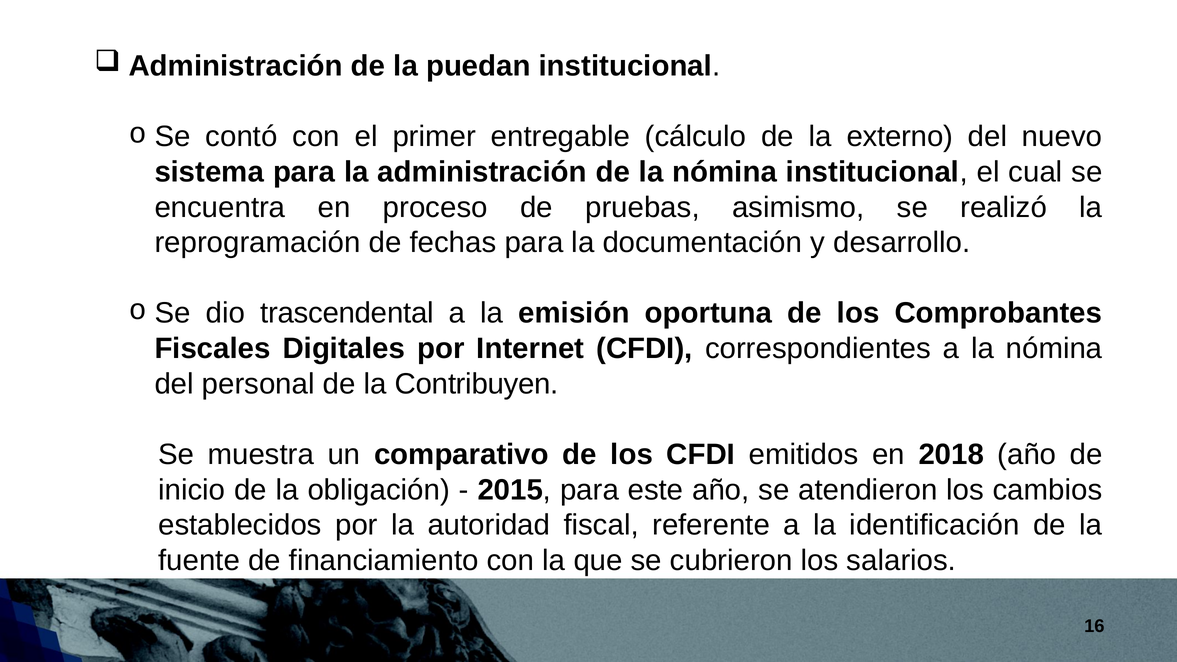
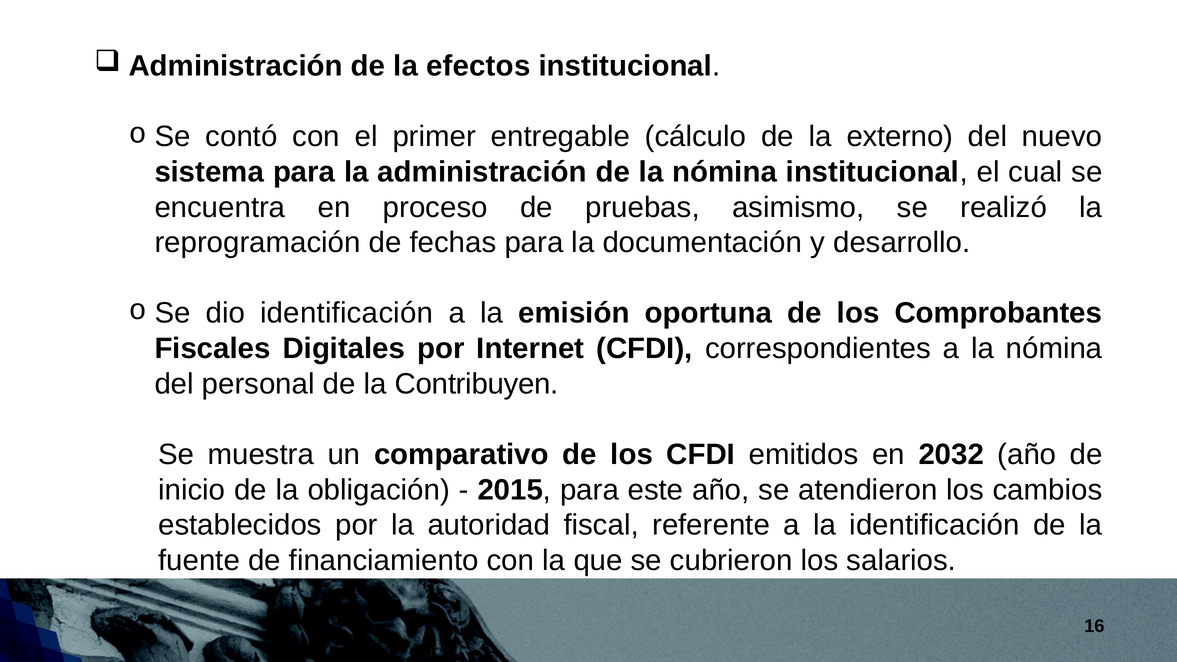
puedan: puedan -> efectos (478, 66)
dio trascendental: trascendental -> identificación (347, 313)
2018: 2018 -> 2032 (951, 455)
